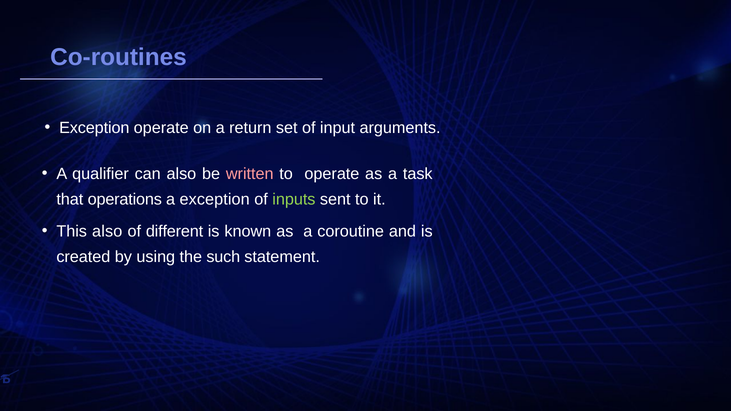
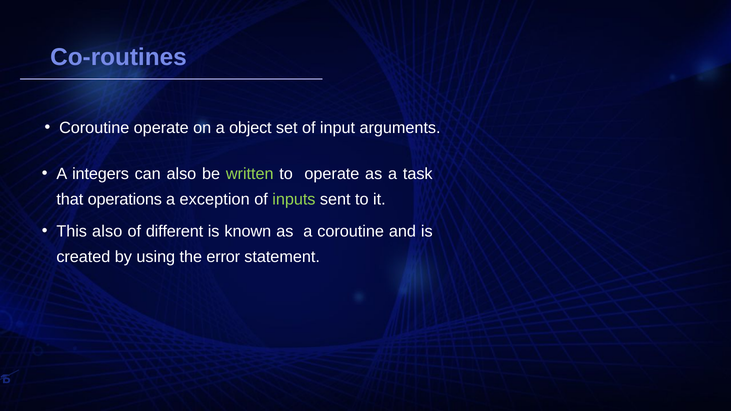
Exception: Exception -> Coroutine (94, 128)
return: return -> object (250, 128)
qualifier: qualifier -> integers (101, 174)
written colour: pink -> light green (250, 174)
such: such -> error (223, 257)
